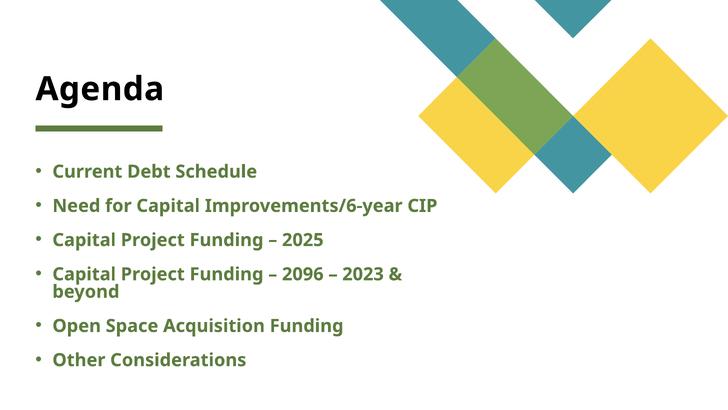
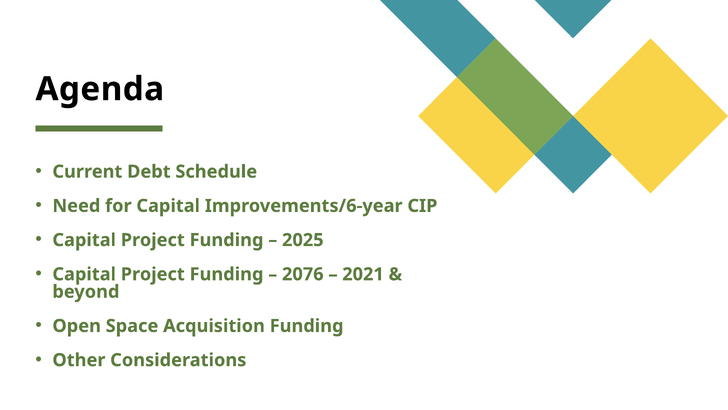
2096: 2096 -> 2076 (303, 274)
2023: 2023 -> 2021 (363, 274)
